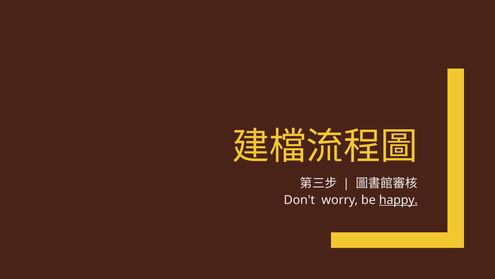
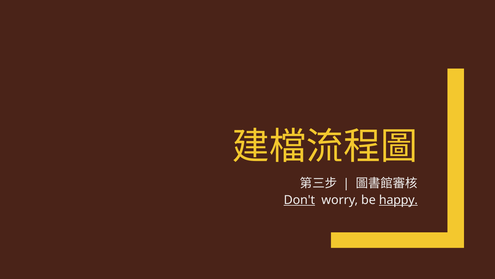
Don't underline: none -> present (299, 200)
